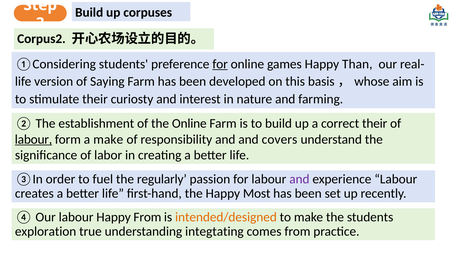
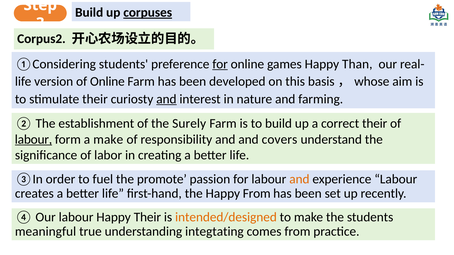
corpuses underline: none -> present (148, 13)
of Saying: Saying -> Online (107, 82)
and underline: none -> present (166, 99)
the Online: Online -> Surely (189, 124)
regularly: regularly -> promote (162, 179)
and colour: purple -> orange (299, 179)
Happy Most: Most -> From (257, 194)
Happy From: From -> Their (147, 217)
exploration: exploration -> meaningful (46, 232)
